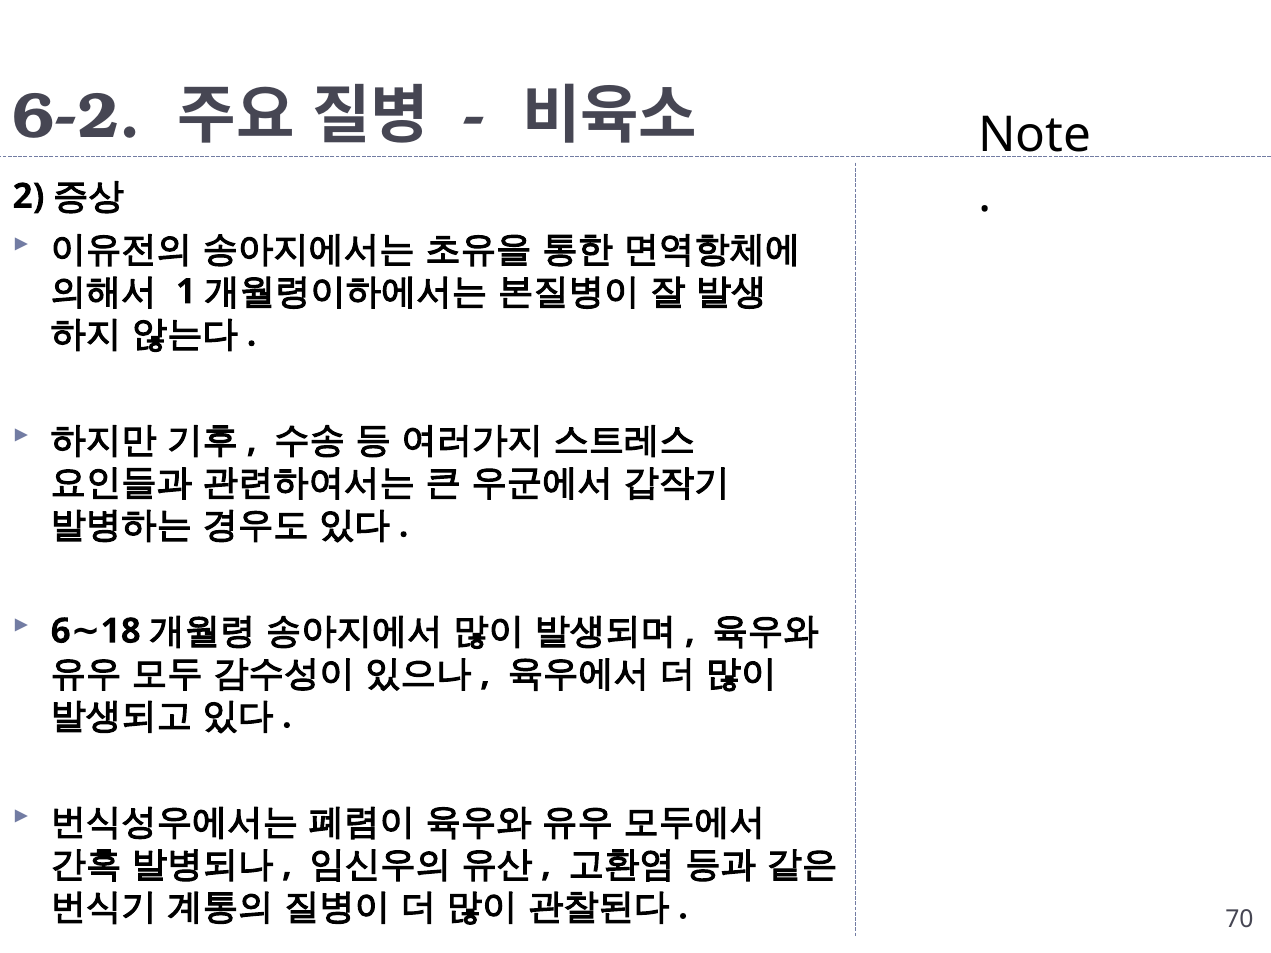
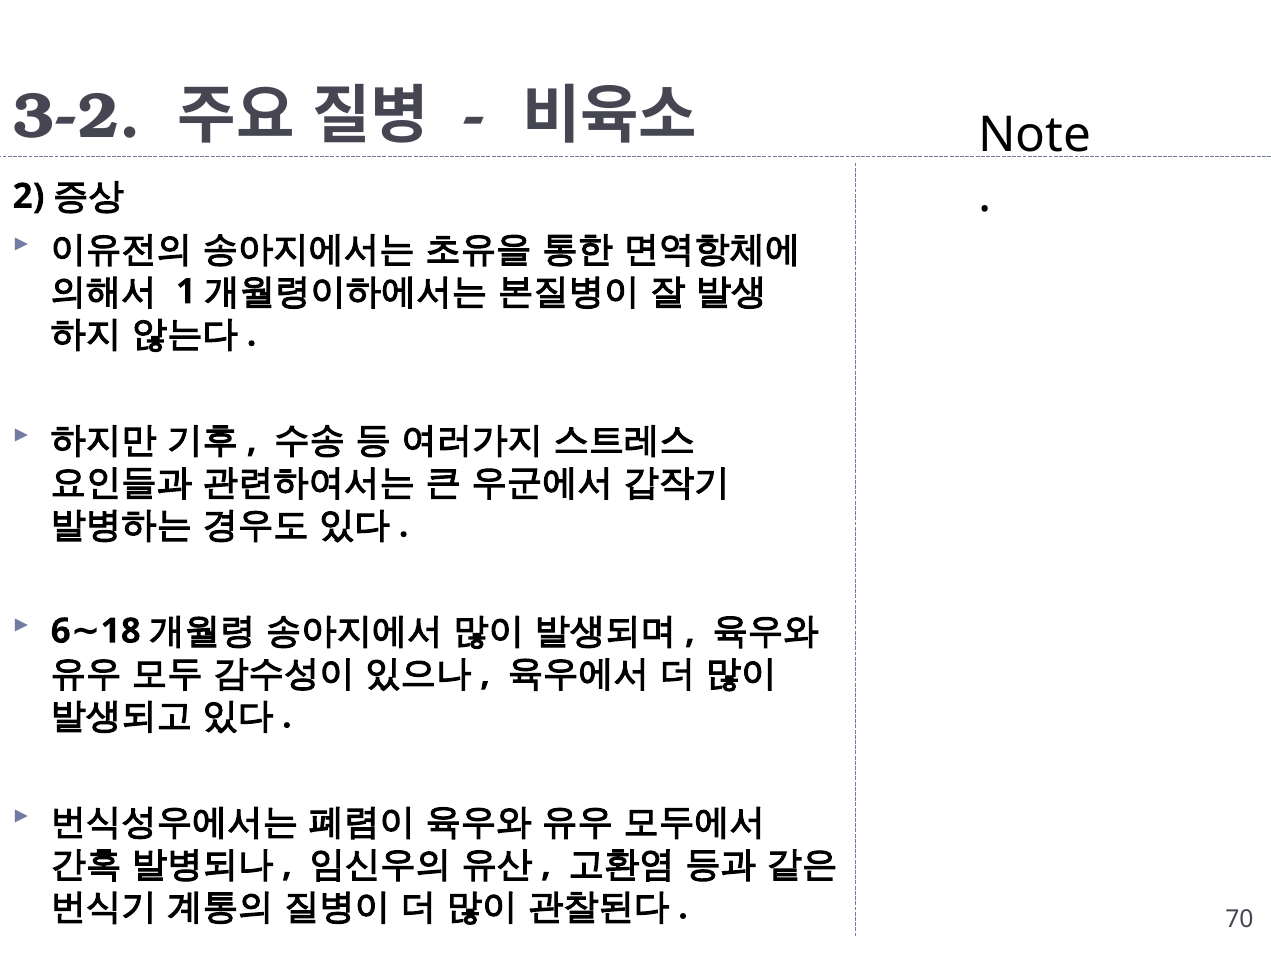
6-2: 6-2 -> 3-2 (77, 116)
